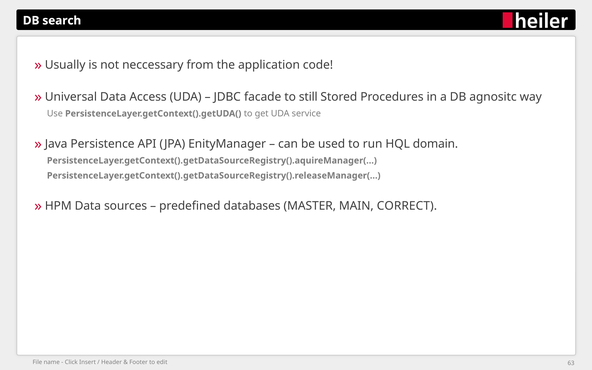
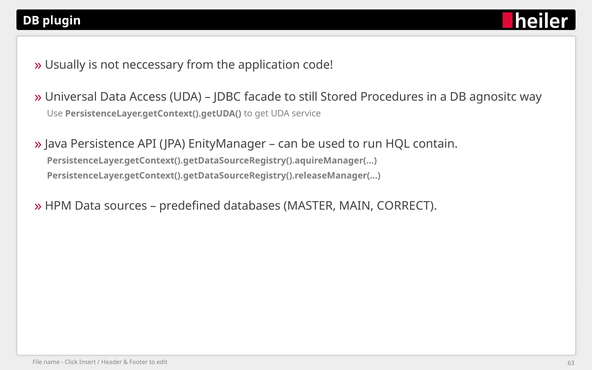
search: search -> plugin (62, 21)
domain: domain -> contain (435, 144)
